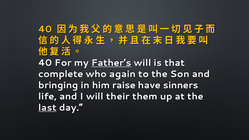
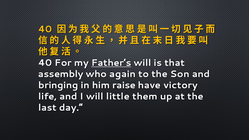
complete: complete -> assembly (61, 74)
sinners: sinners -> victory (181, 85)
their: their -> little (118, 96)
last underline: present -> none (47, 108)
